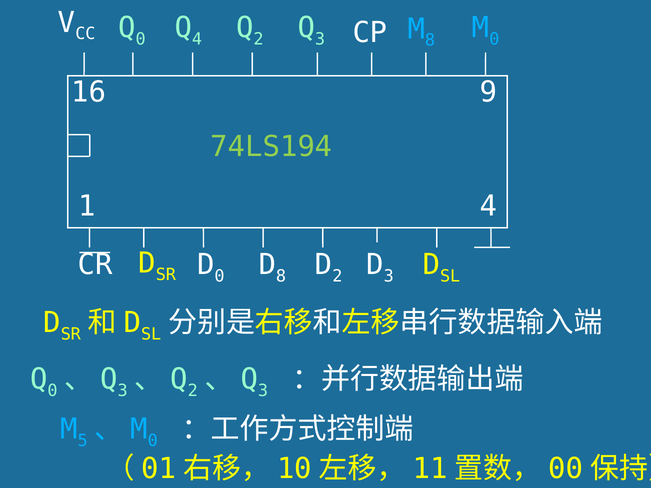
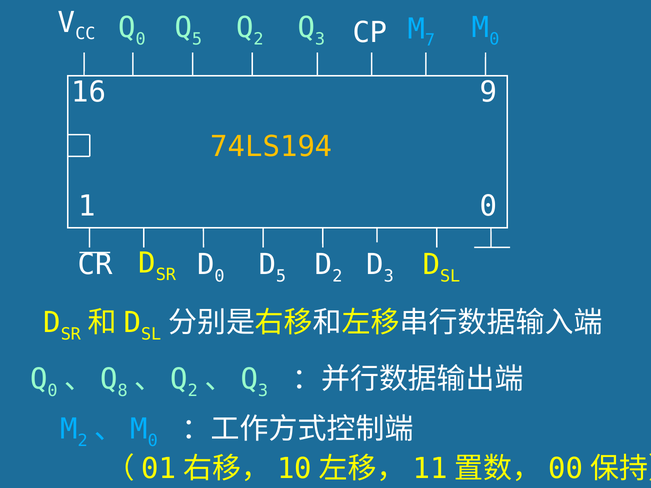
4: 4 -> 5 (197, 39)
8: 8 -> 7 (430, 40)
74LS194 colour: light green -> yellow (271, 147)
1 4: 4 -> 0 (489, 206)
8: 8 -> 5 (281, 276)
3: 3 -> 8 (123, 391)
5: 5 -> 2 (83, 441)
